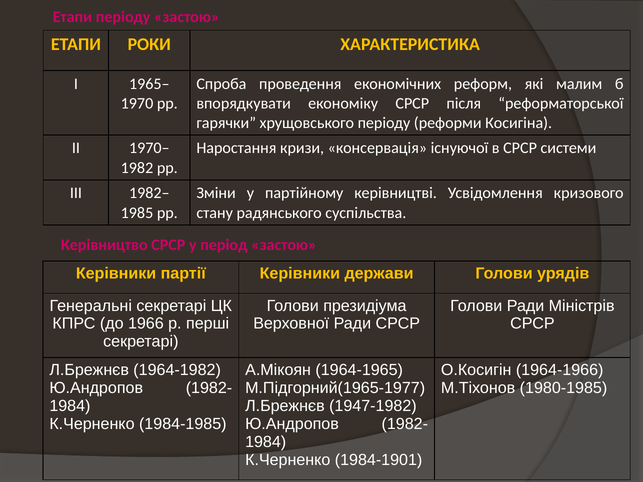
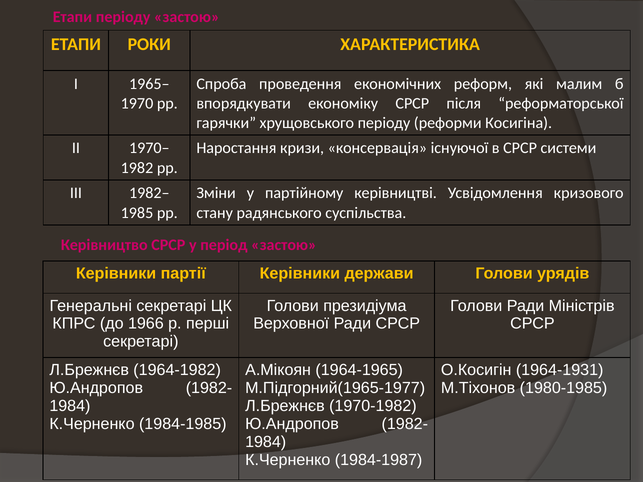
1964-1966: 1964-1966 -> 1964-1931 (560, 370)
1947-1982: 1947-1982 -> 1970-1982 (373, 406)
1984-1901: 1984-1901 -> 1984-1987 (379, 460)
